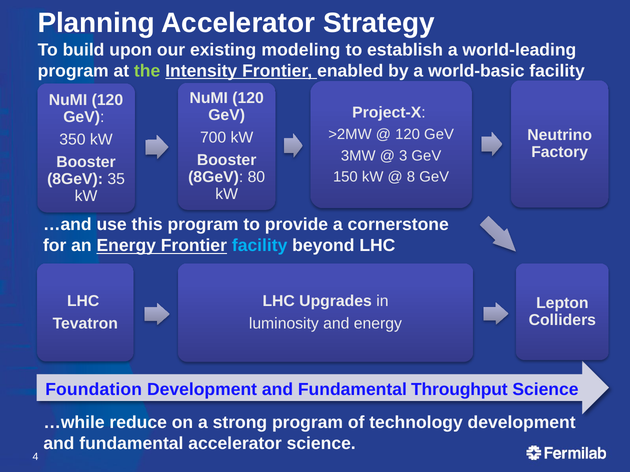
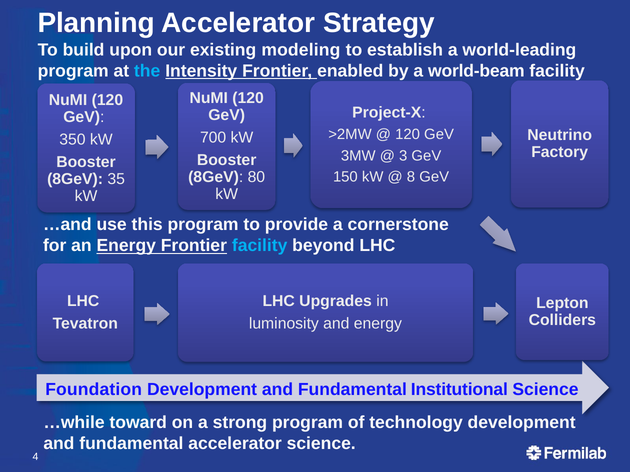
the colour: light green -> light blue (147, 71)
world-basic: world-basic -> world-beam (476, 71)
Throughput: Throughput -> Institutional (459, 390)
reduce: reduce -> toward (138, 423)
